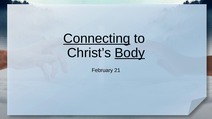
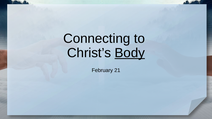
Connecting underline: present -> none (97, 39)
